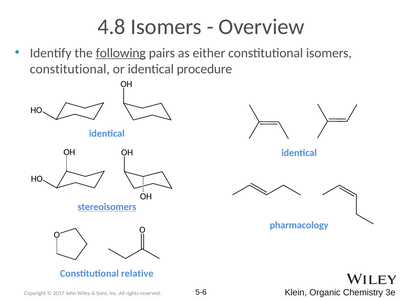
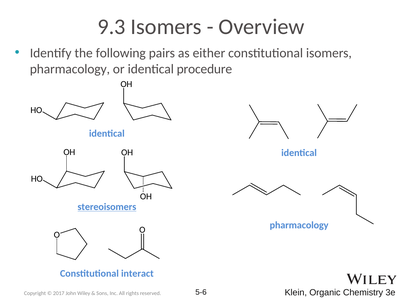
4.8: 4.8 -> 9.3 (112, 27)
following underline: present -> none (121, 53)
constitutional: constitutional -> pharmacology (70, 69)
relative: relative -> interact (137, 274)
